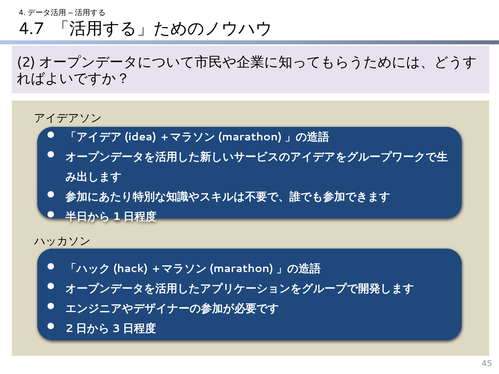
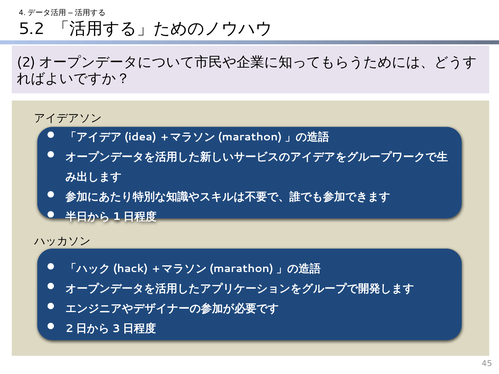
4.7: 4.7 -> 5.2 (32, 29)
